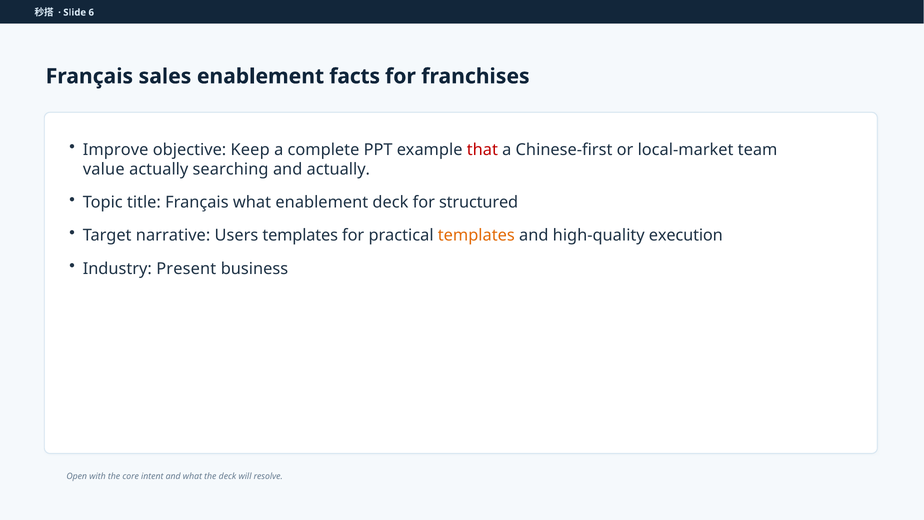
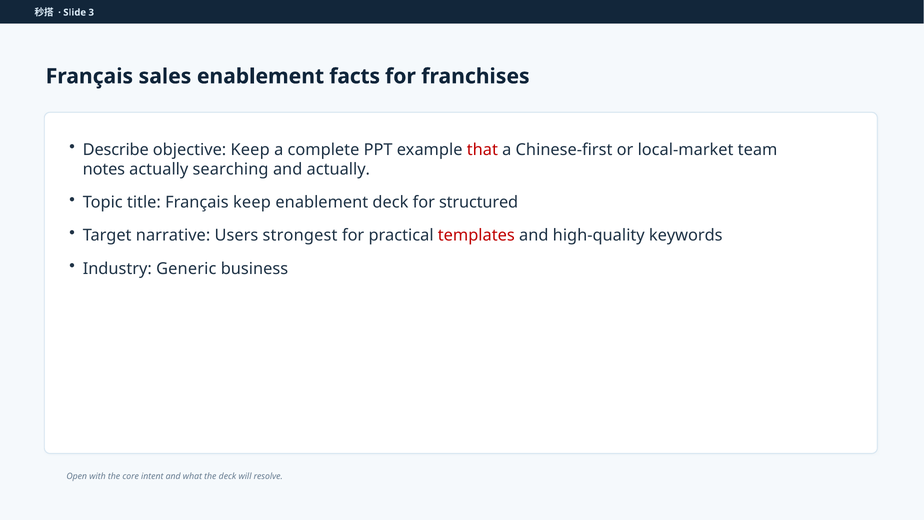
6: 6 -> 3 (91, 12)
Improve: Improve -> Describe (116, 150)
value: value -> notes (104, 169)
Français what: what -> keep (252, 202)
Users templates: templates -> strongest (300, 235)
templates colour: orange -> red (476, 235)
execution: execution -> keywords (686, 235)
Present: Present -> Generic (186, 269)
